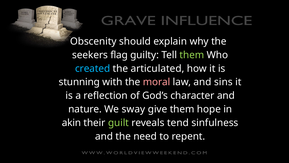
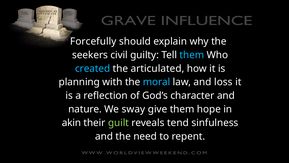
Obscenity: Obscenity -> Forcefully (93, 41)
flag: flag -> civil (119, 55)
them colour: light green -> light blue (192, 55)
stunning: stunning -> planning (79, 82)
moral colour: pink -> light blue (157, 82)
sins: sins -> loss (223, 82)
